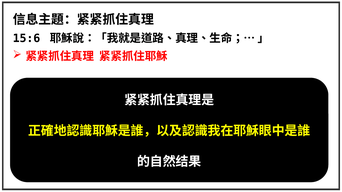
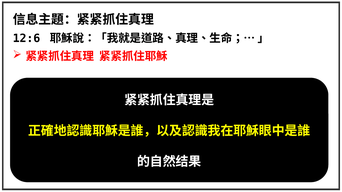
15:6: 15:6 -> 12:6 (26, 39)
